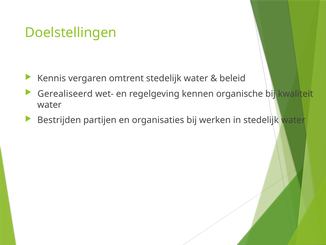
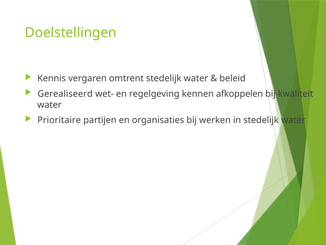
organische: organische -> afkoppelen (240, 94)
Bestrijden: Bestrijden -> Prioritaire (59, 120)
